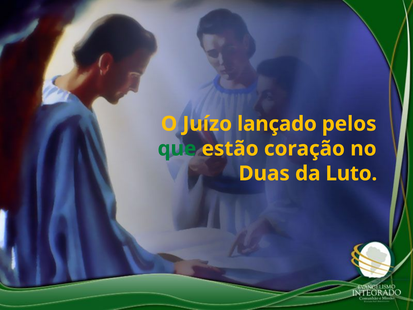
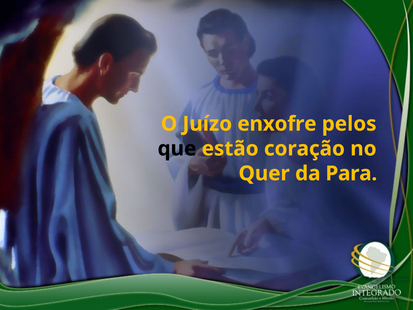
lançado: lançado -> enxofre (277, 124)
que colour: green -> black (177, 149)
Duas: Duas -> Quer (264, 173)
Luto: Luto -> Para (351, 173)
